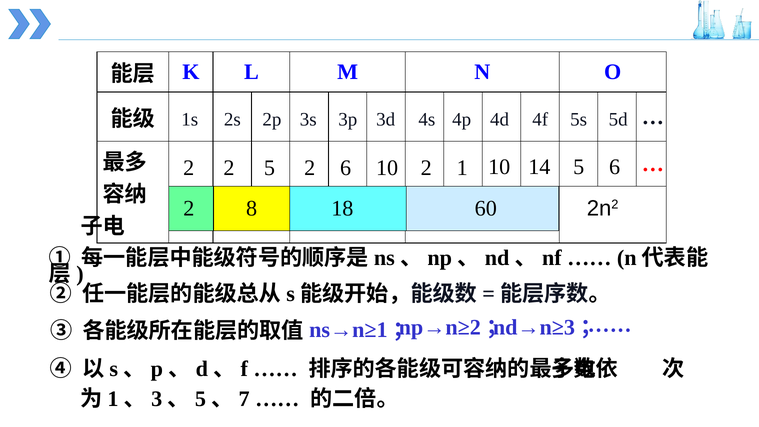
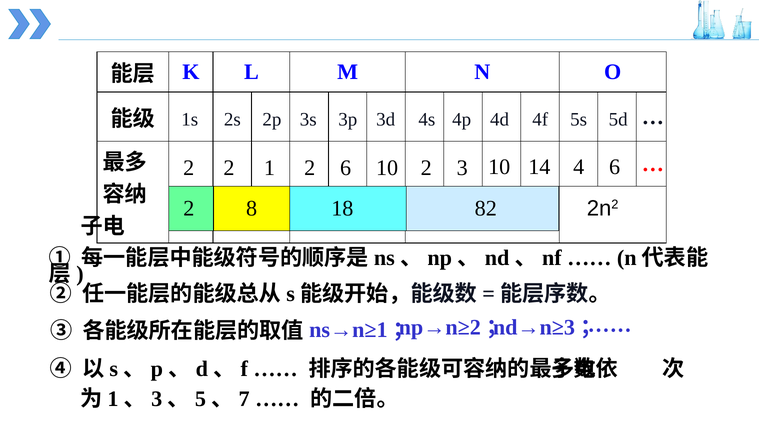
10 5: 5 -> 4 (579, 167)
2 5: 5 -> 1 (269, 168)
2 1: 1 -> 3 (462, 168)
60: 60 -> 82 (486, 208)
